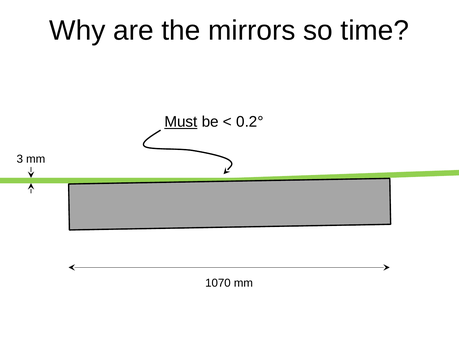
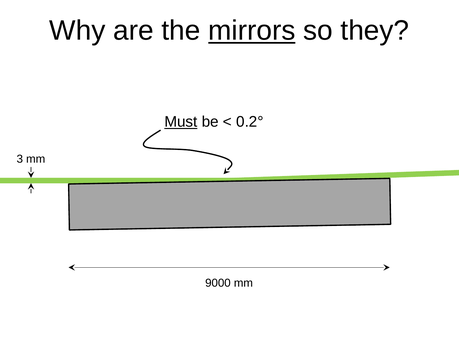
mirrors underline: none -> present (252, 31)
time: time -> they (375, 31)
1070: 1070 -> 9000 (218, 282)
